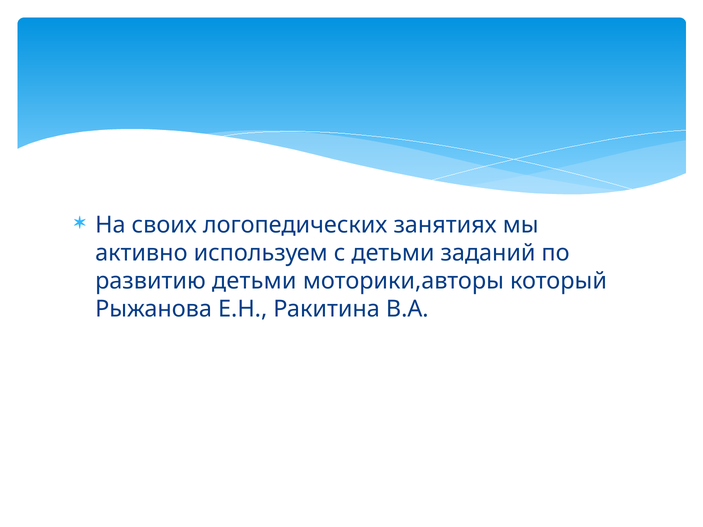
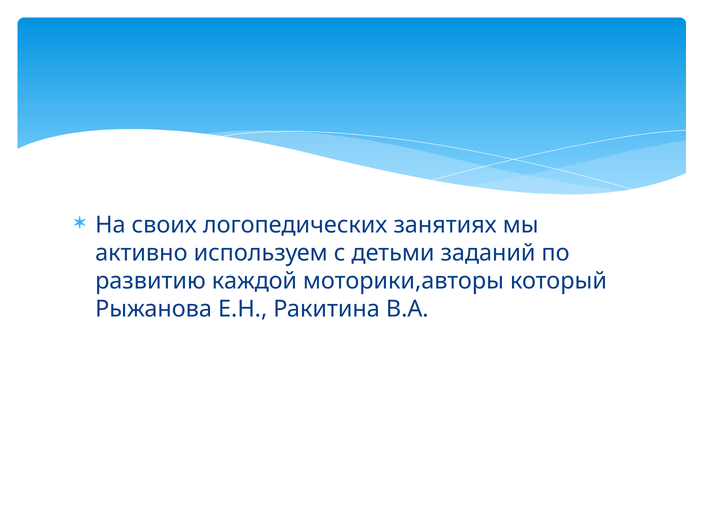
развитию детьми: детьми -> каждой (254, 281)
